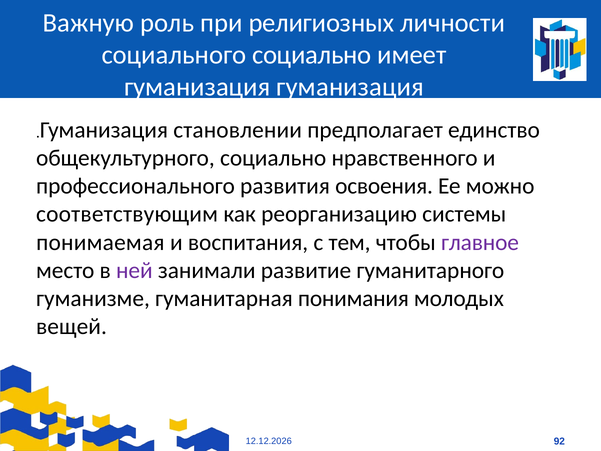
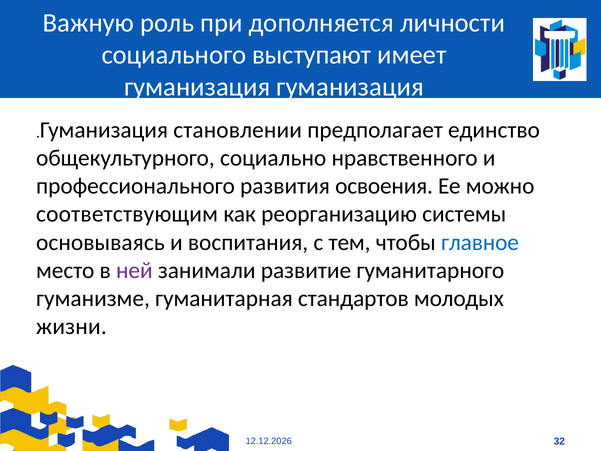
религиозных: религиозных -> дополняется (321, 23)
социального социально: социально -> выступают (312, 55)
понимаемая: понимаемая -> основываясь (100, 242)
главное colour: purple -> blue (480, 242)
понимания: понимания -> стандартов (353, 298)
вещей: вещей -> жизни (71, 326)
92: 92 -> 32 (559, 441)
